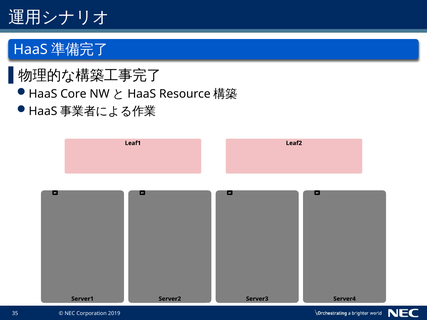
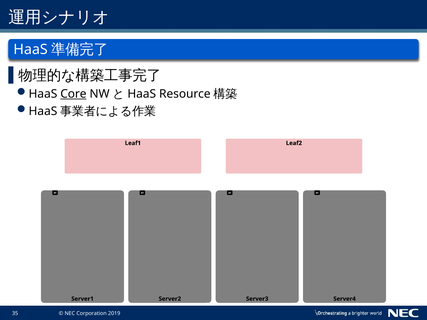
Core underline: none -> present (73, 94)
